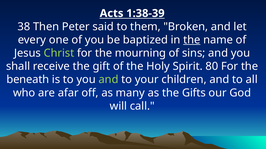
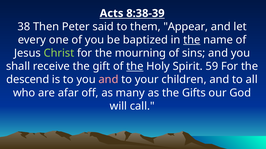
1:38-39: 1:38-39 -> 8:38-39 (145, 13)
Broken: Broken -> Appear (186, 27)
the underline: none -> present (135, 67)
80: 80 -> 59 (212, 67)
beneath: beneath -> descend (28, 80)
and colour: light green -> pink (109, 80)
